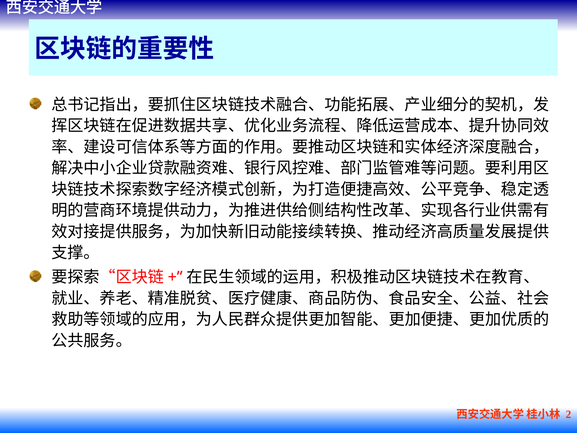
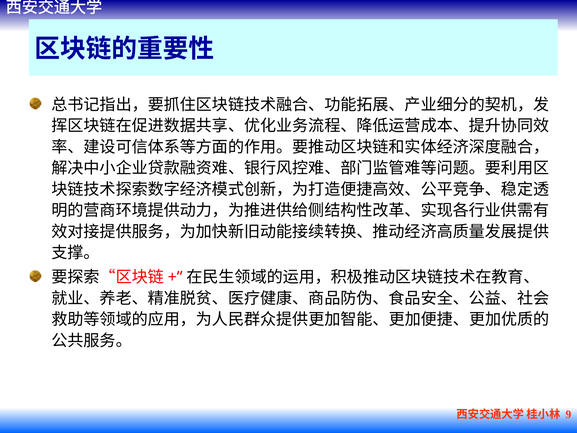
2: 2 -> 9 (568, 414)
